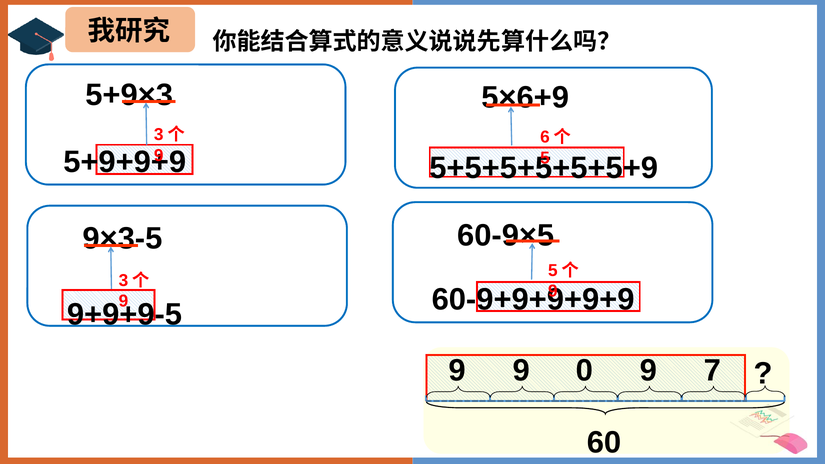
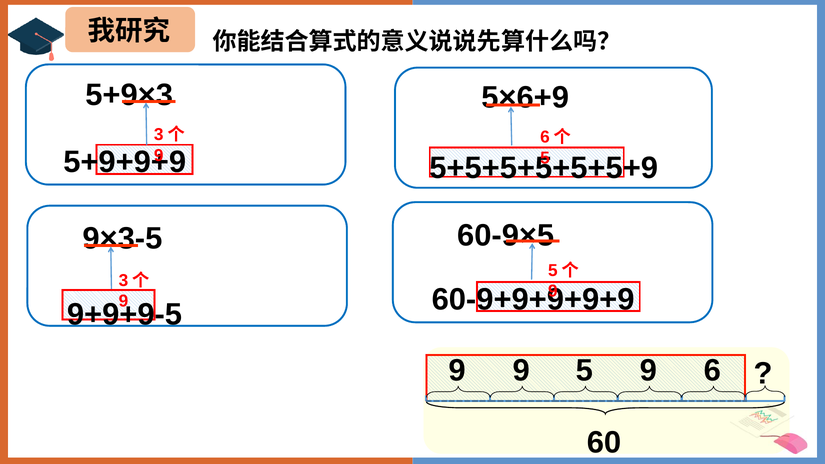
9 0: 0 -> 5 (584, 370)
7: 7 -> 6 (712, 370)
